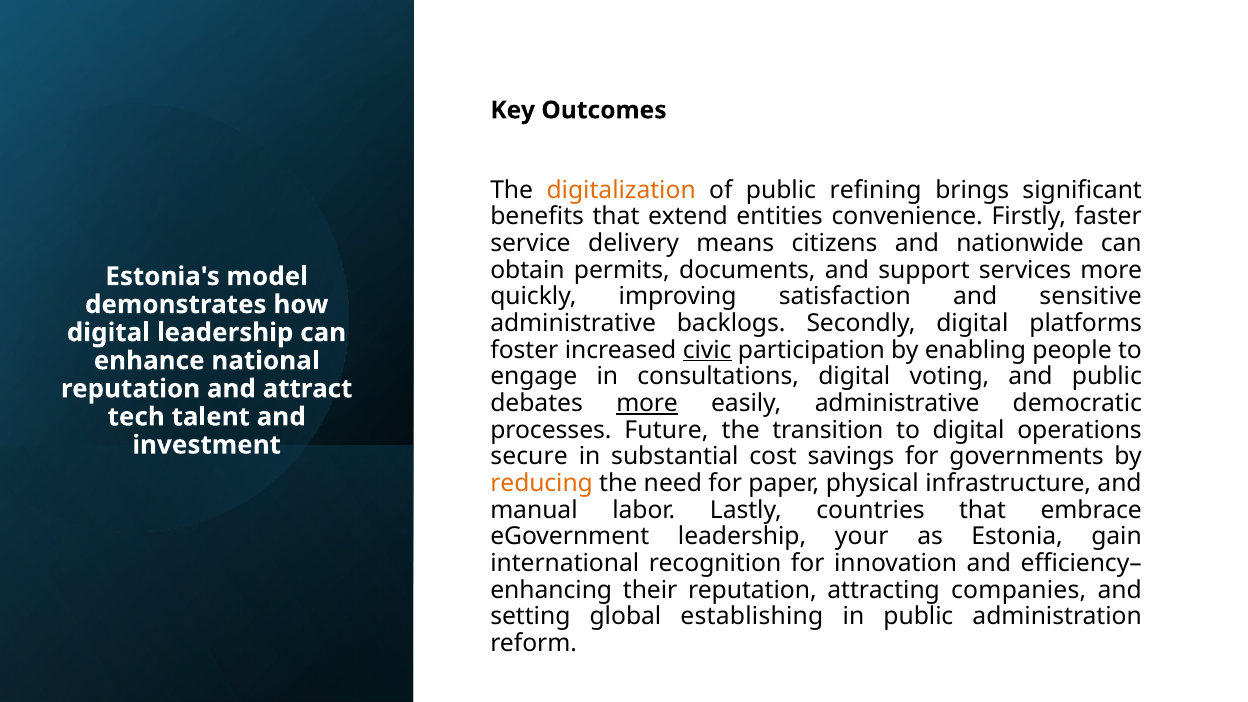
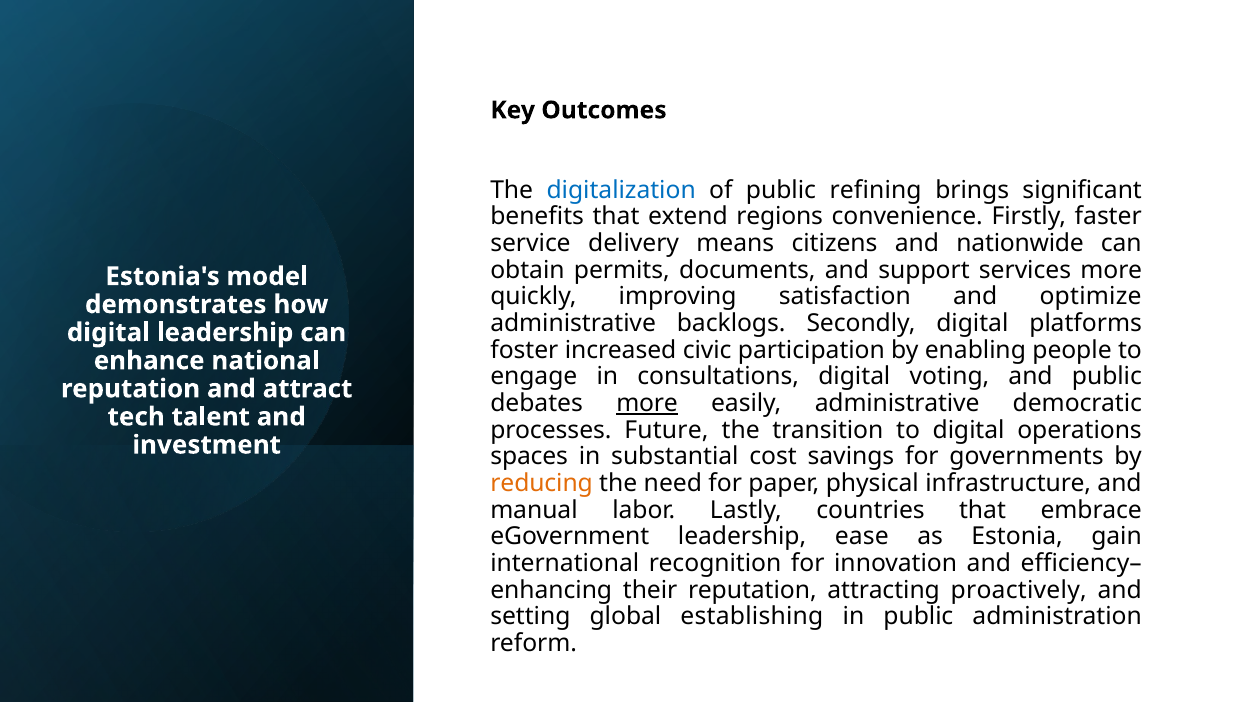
digitalization colour: orange -> blue (621, 190)
entities: entities -> regions (780, 217)
sensitive: sensitive -> optimize (1091, 297)
civic underline: present -> none (707, 350)
secure: secure -> spaces (529, 457)
your: your -> ease (862, 537)
companies: companies -> proactively (1019, 590)
